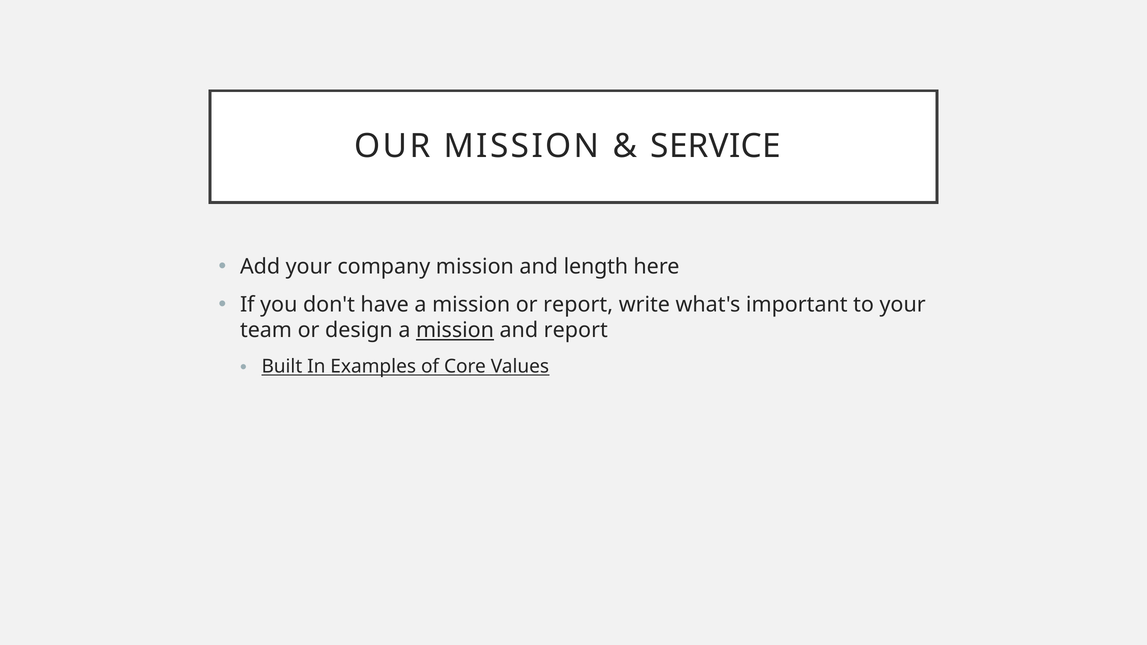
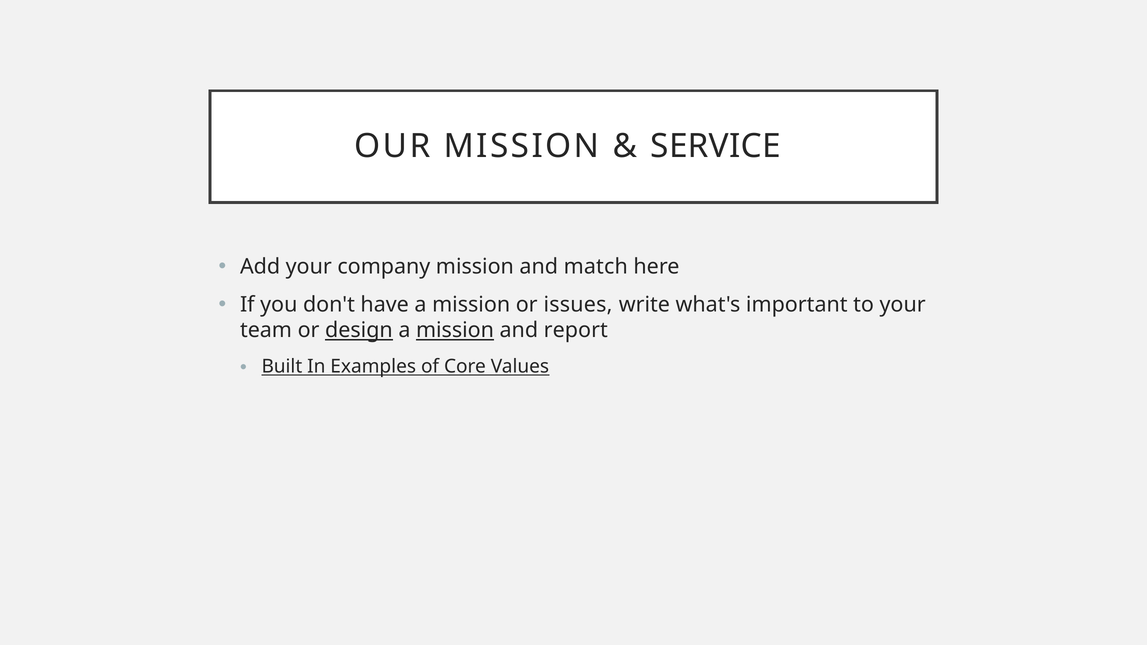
length: length -> match (596, 267)
or report: report -> issues (578, 305)
design underline: none -> present (359, 330)
